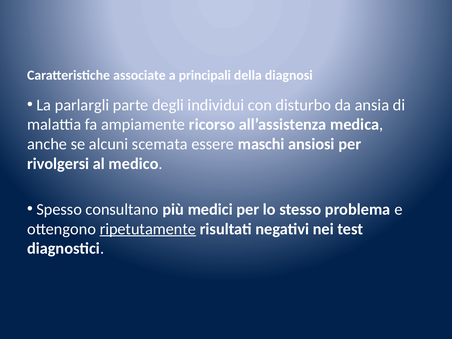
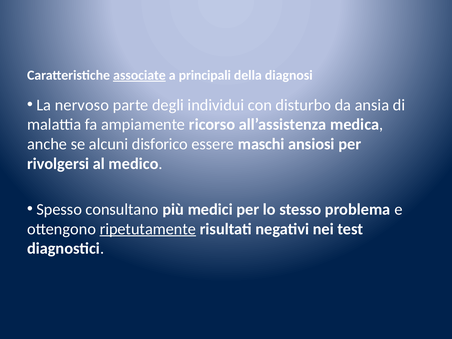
associate underline: none -> present (139, 75)
parlargli: parlargli -> nervoso (82, 105)
scemata: scemata -> disforico (160, 144)
